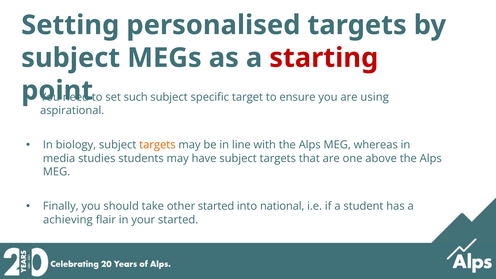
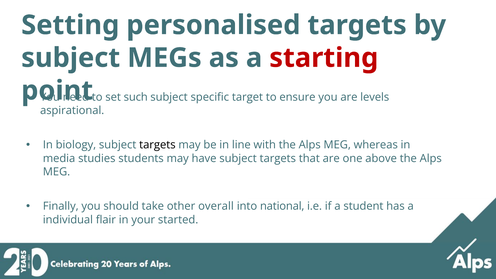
using: using -> levels (375, 97)
targets colour: orange -> black (157, 145)
other started: started -> overall (216, 206)
achieving: achieving -> individual (68, 220)
